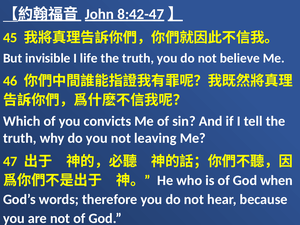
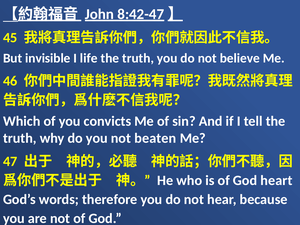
leaving: leaving -> beaten (155, 138)
when: when -> heart (276, 180)
